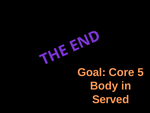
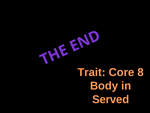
Goal: Goal -> Trait (92, 72)
5: 5 -> 8 (141, 72)
